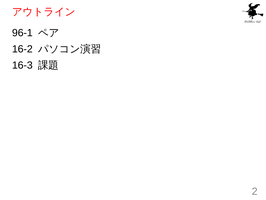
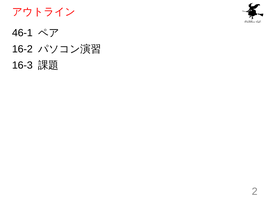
96-1: 96-1 -> 46-1 (22, 33)
